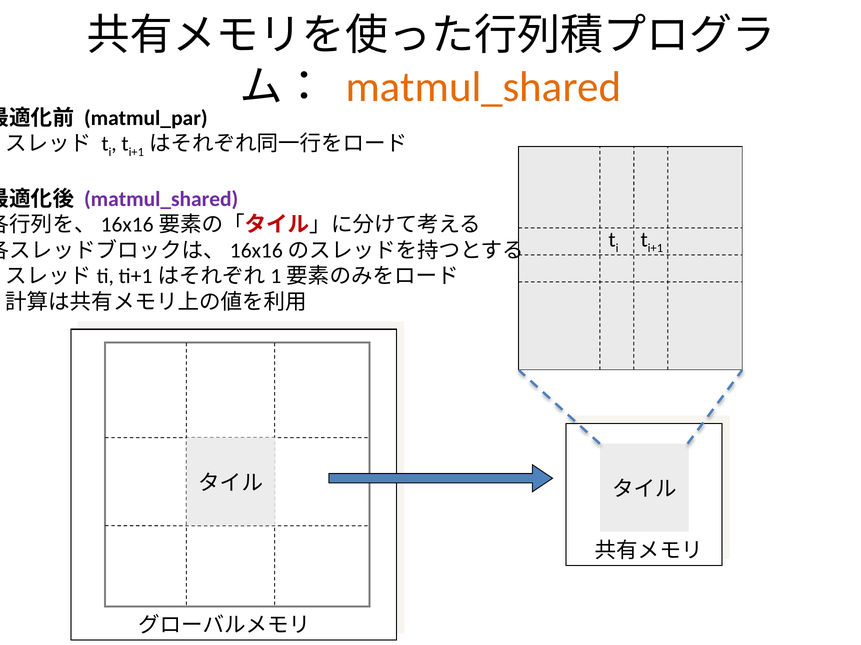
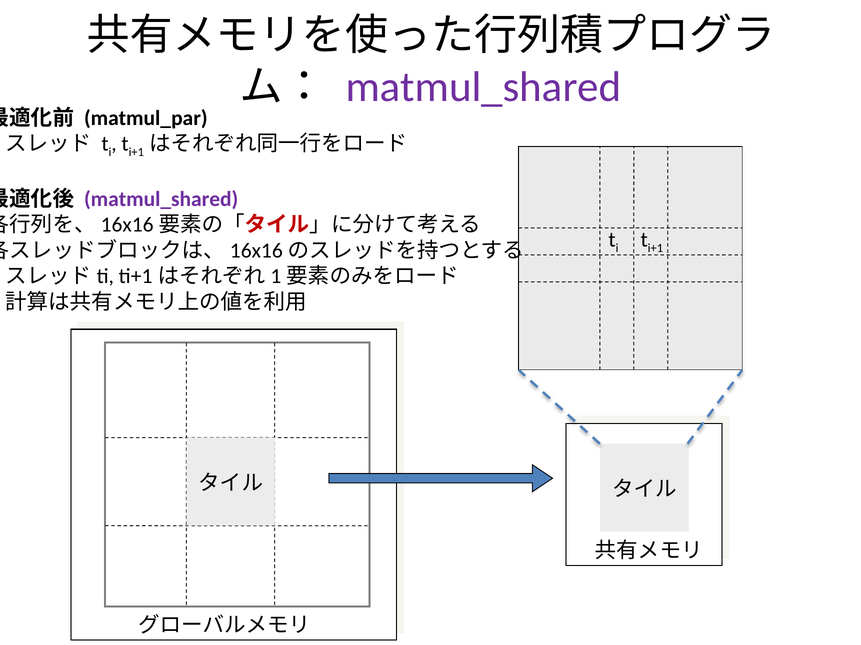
matmul_shared colour: orange -> purple (483, 87)
